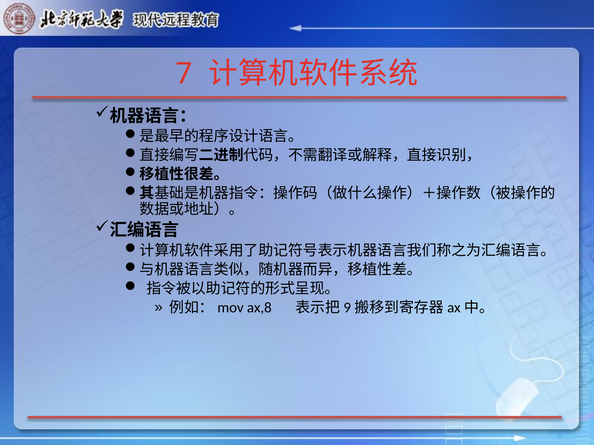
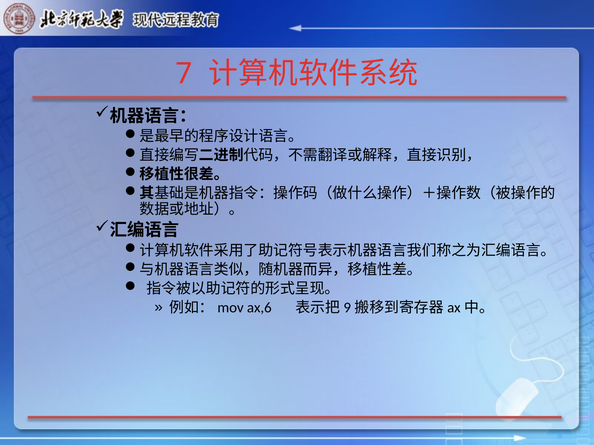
ax,8: ax,8 -> ax,6 (259, 308)
